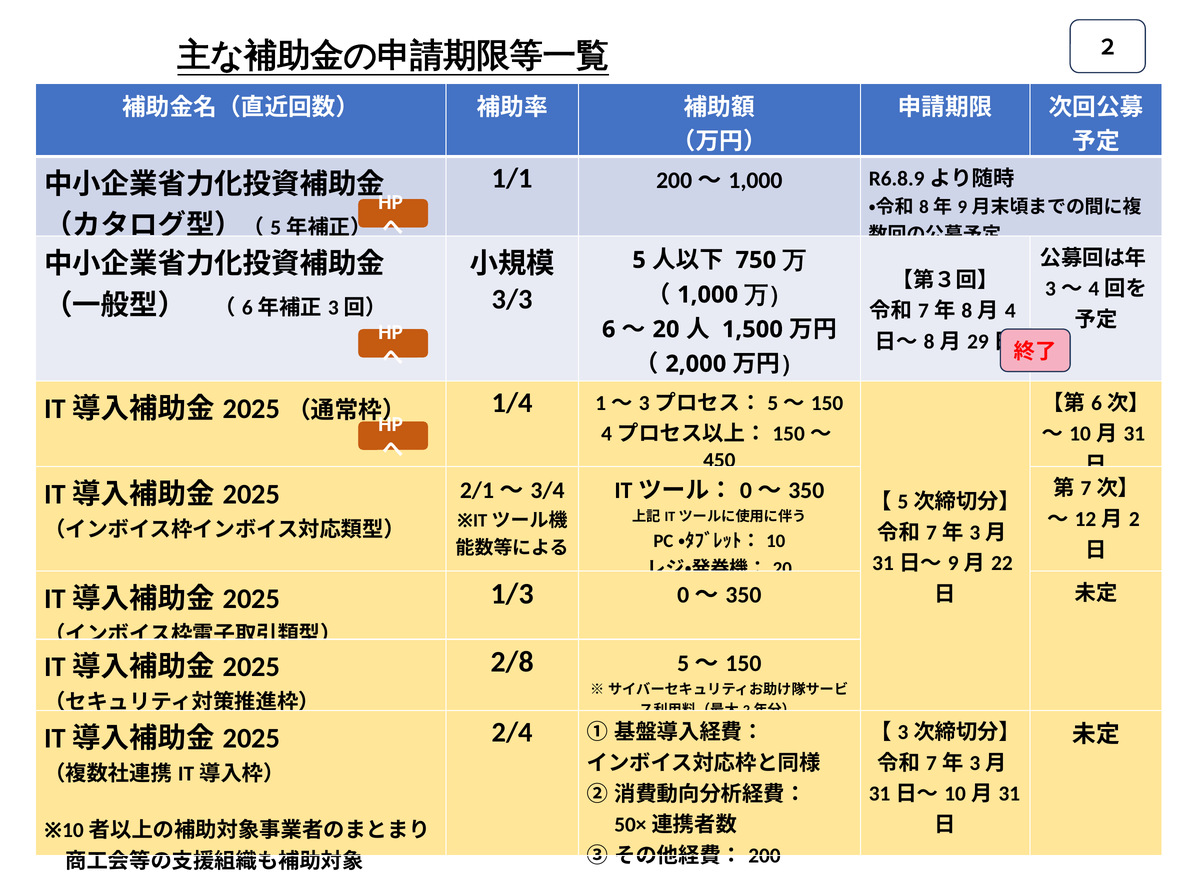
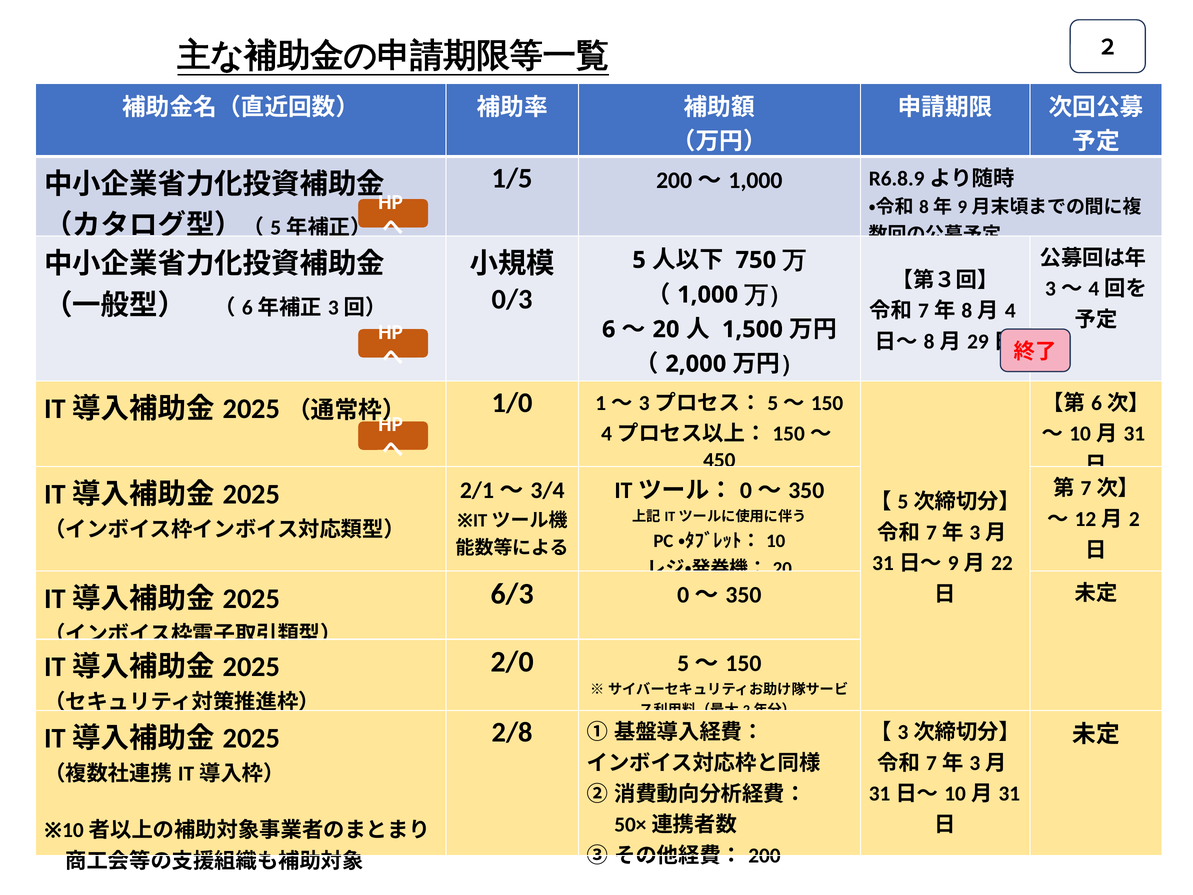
1/1: 1/1 -> 1/5 (512, 178)
3/3: 3/3 -> 0/3 (512, 299)
1/4: 1/4 -> 1/0 (512, 403)
1/3: 1/3 -> 6/3 (512, 594)
2/8: 2/8 -> 2/0 (512, 662)
2/4: 2/4 -> 2/8 (512, 732)
